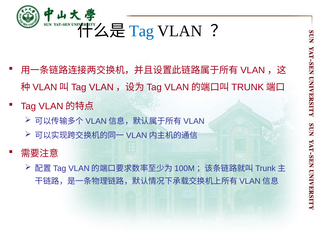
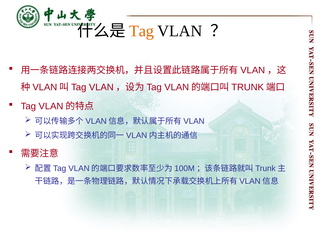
Tag colour: blue -> orange (142, 31)
